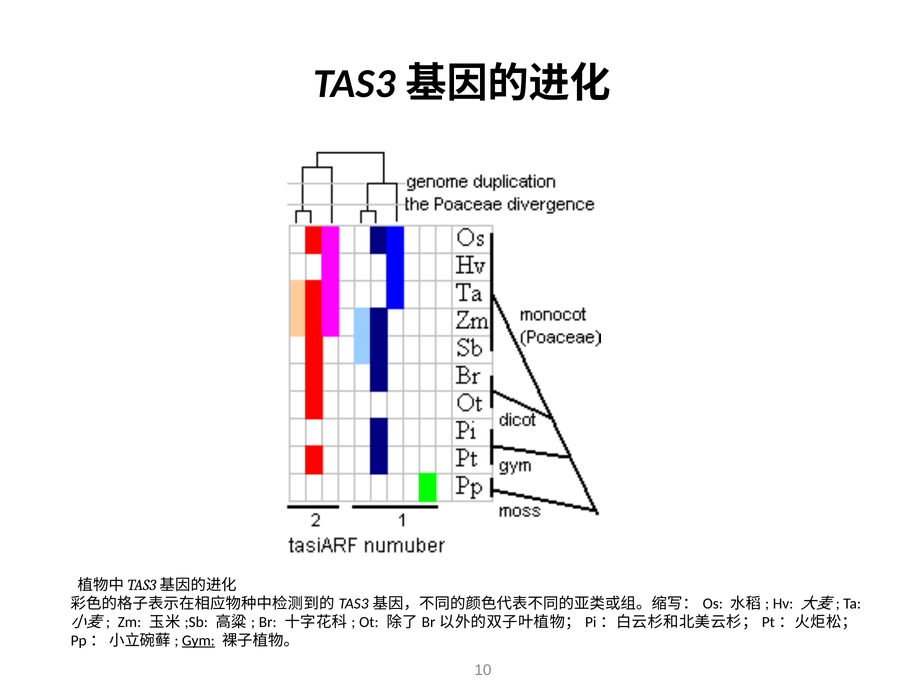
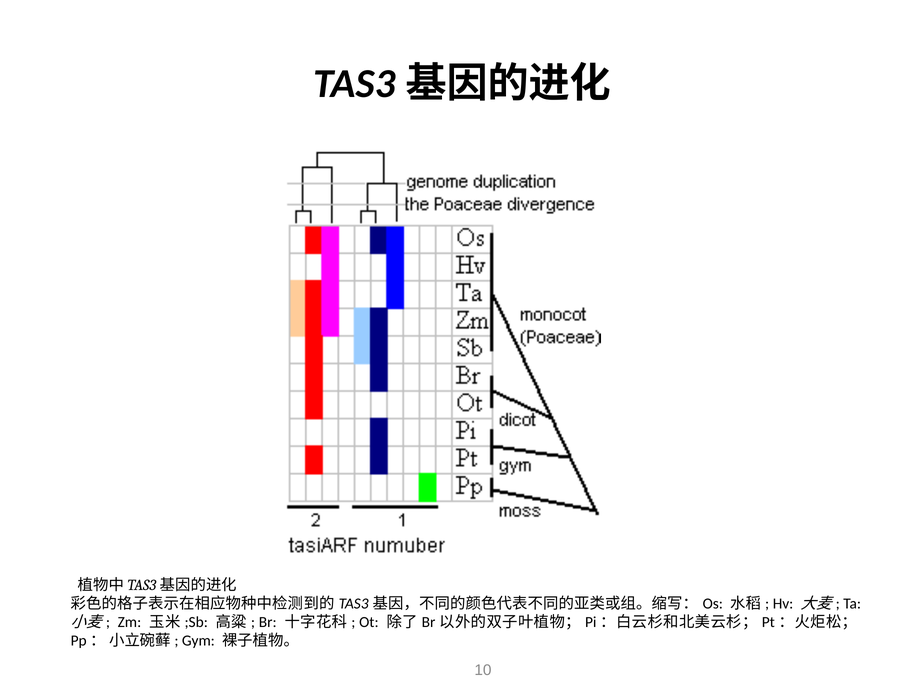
Gym underline: present -> none (198, 640)
